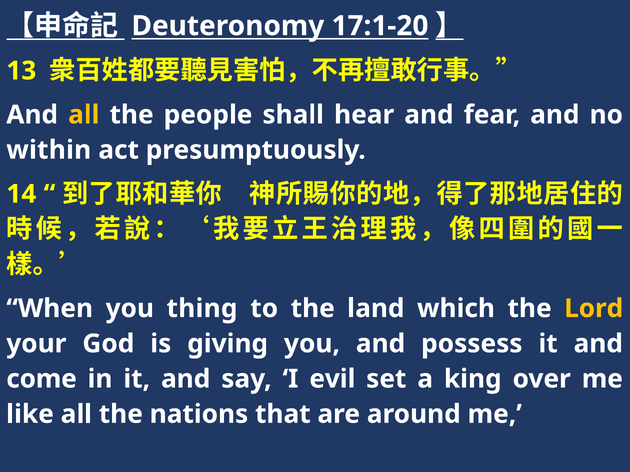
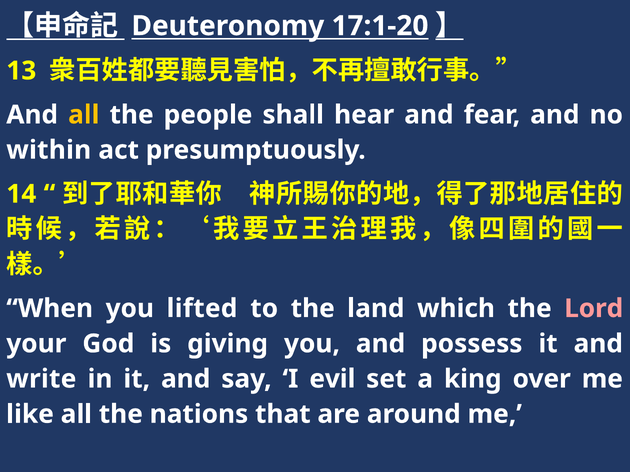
thing: thing -> lifted (202, 309)
Lord colour: yellow -> pink (594, 309)
come: come -> write (41, 379)
